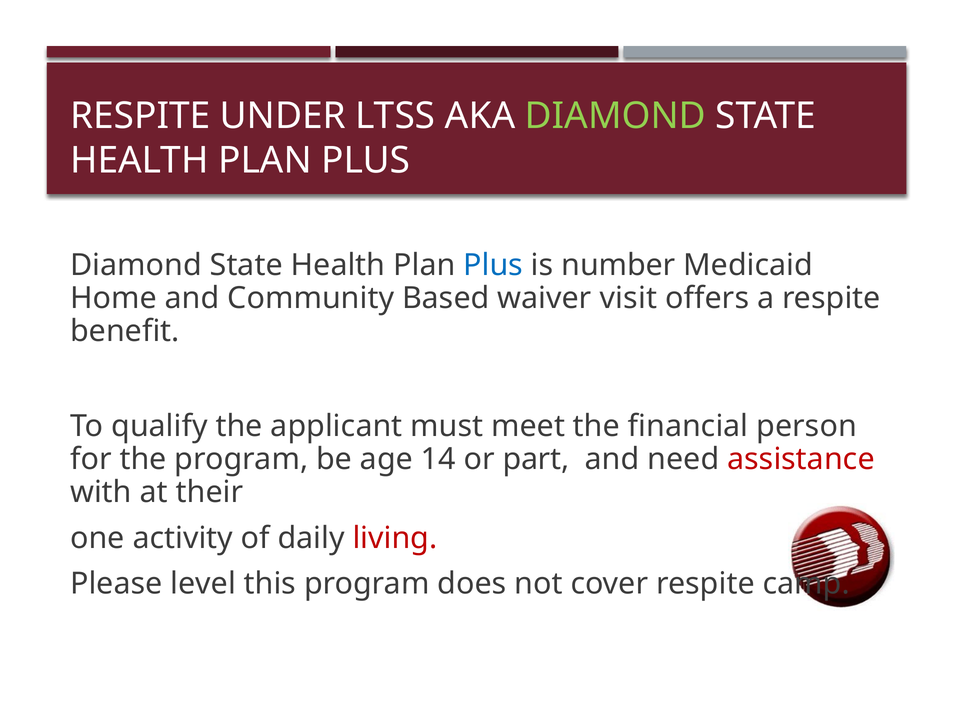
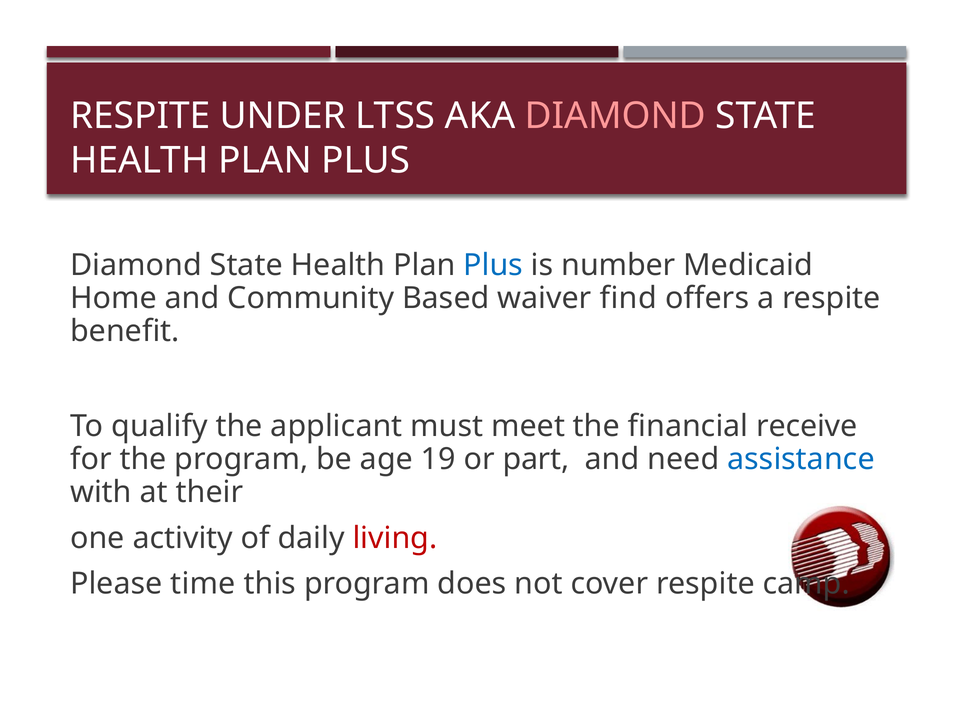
DIAMOND colour: light green -> pink (615, 116)
visit: visit -> find (628, 298)
person: person -> receive (807, 426)
14: 14 -> 19 (438, 459)
assistance colour: red -> blue (801, 459)
level: level -> time (203, 583)
